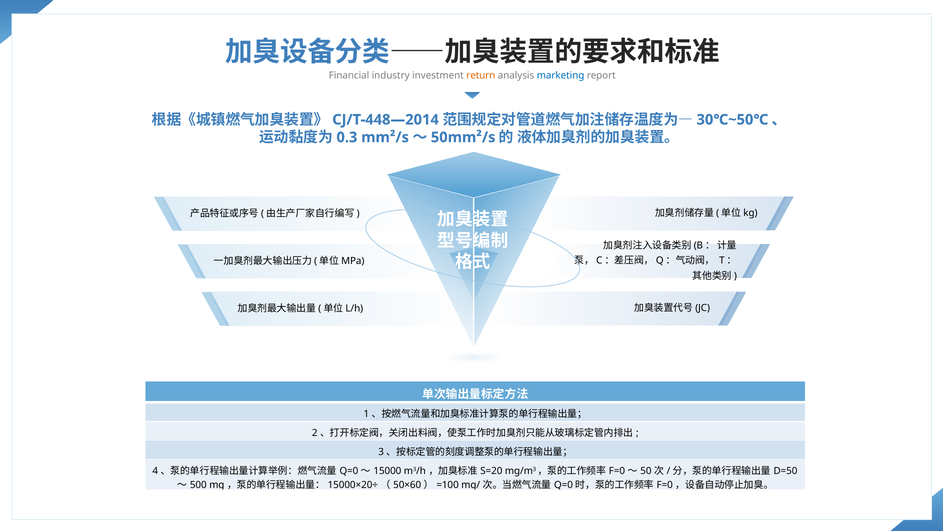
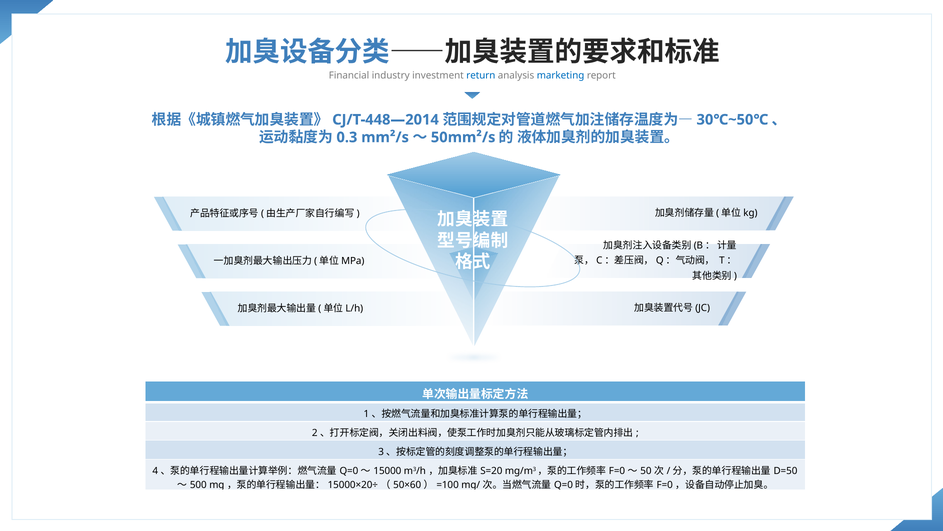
return colour: orange -> blue (481, 75)
